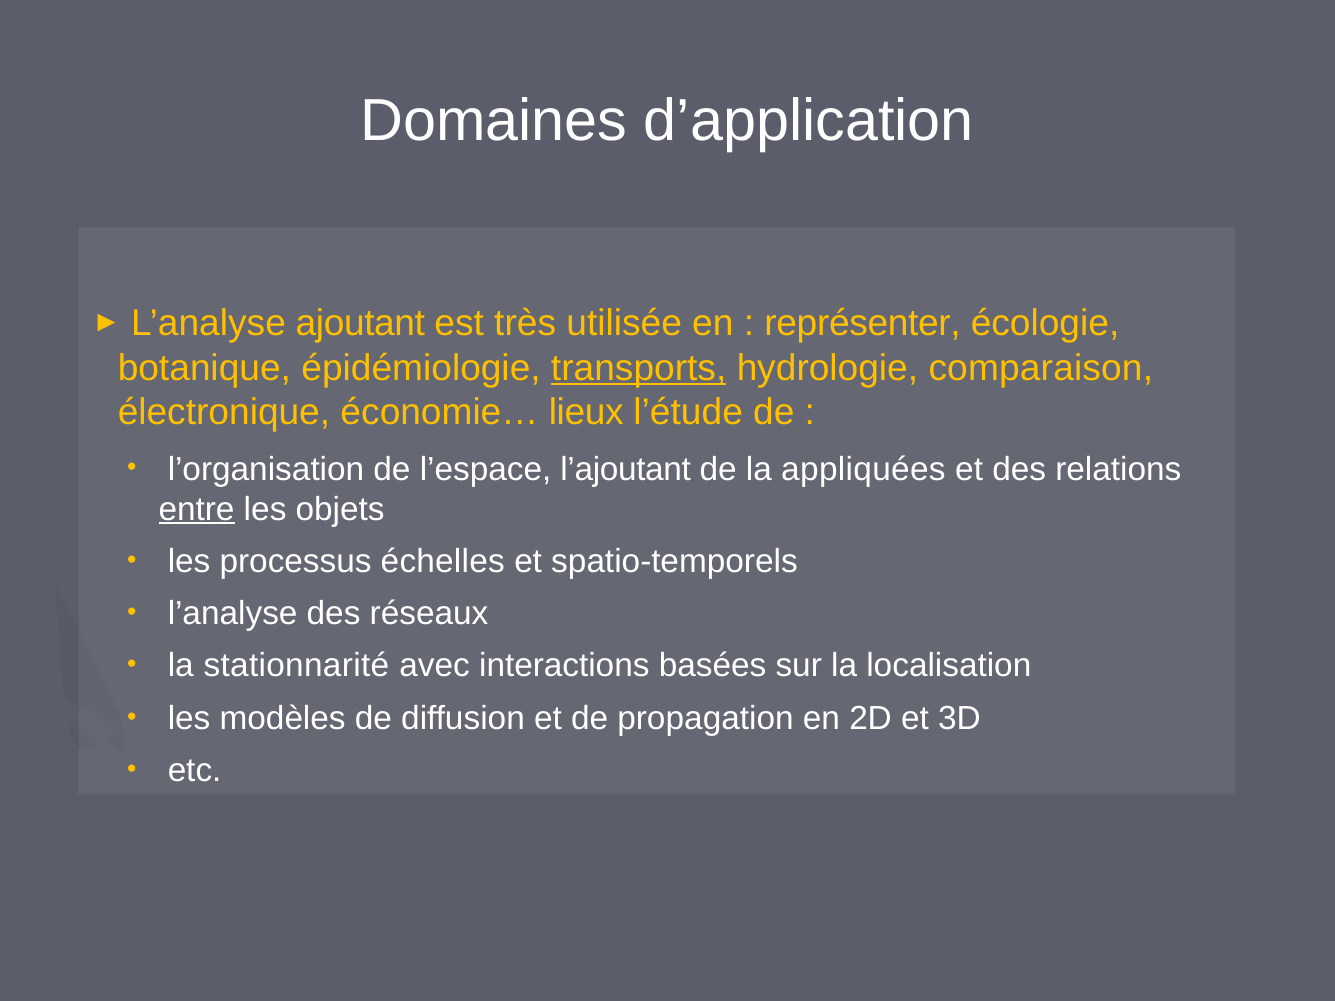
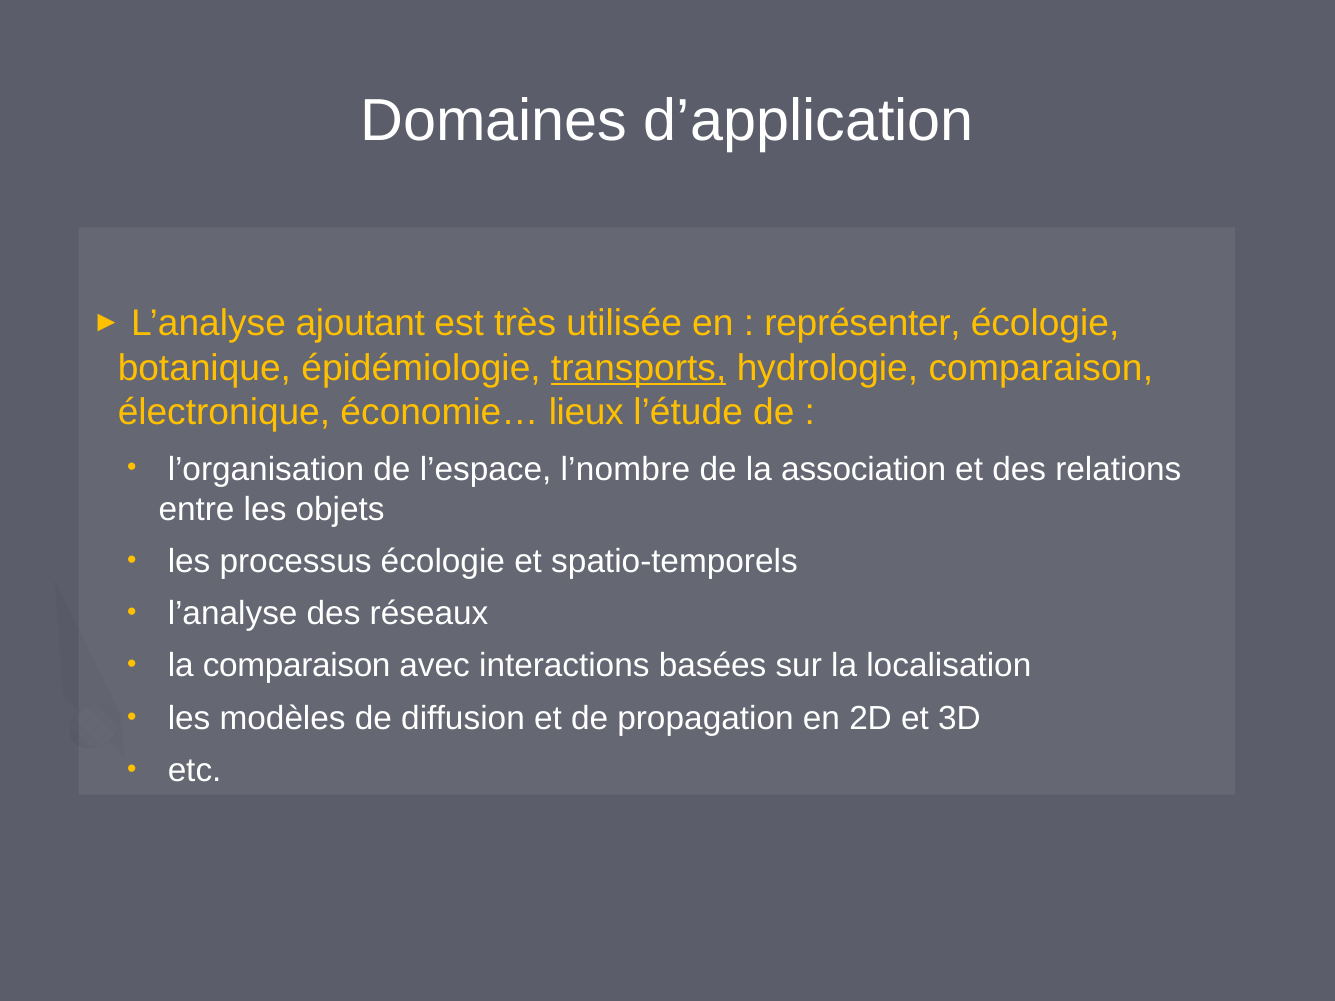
l’ajoutant: l’ajoutant -> l’nombre (625, 469)
appliquées: appliquées -> association (864, 469)
entre underline: present -> none (197, 509)
processus échelles: échelles -> écologie (443, 562)
la stationnarité: stationnarité -> comparaison (297, 666)
